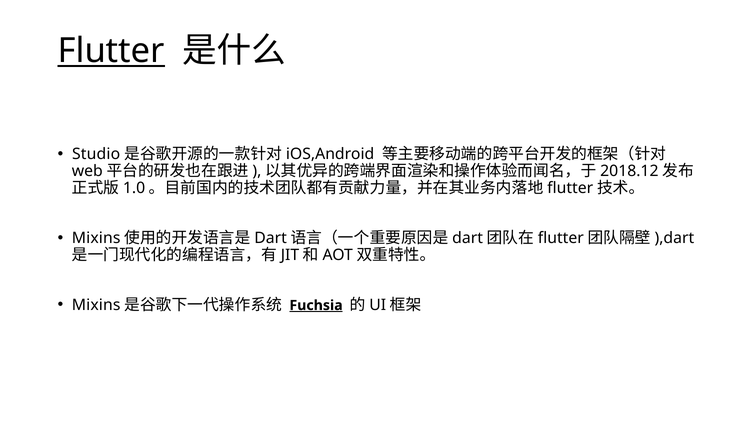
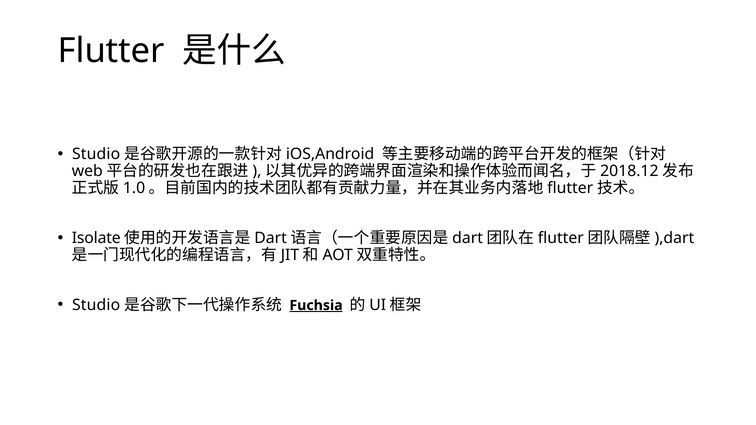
Flutter underline: present -> none (111, 51)
Mixins: Mixins -> Isolate (96, 238)
Mixins: Mixins -> Studio (96, 305)
